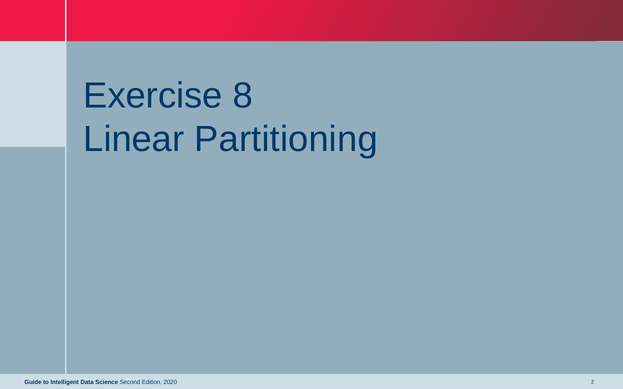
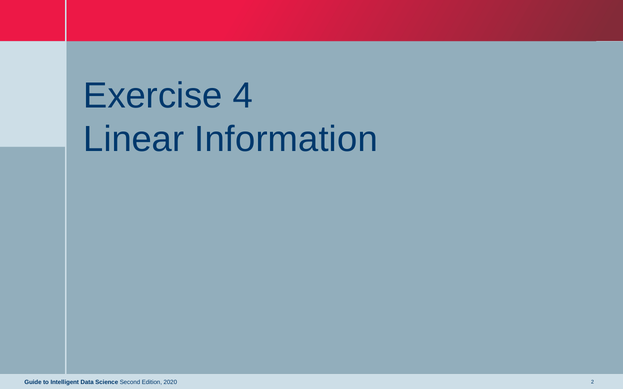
8: 8 -> 4 (243, 96)
Partitioning: Partitioning -> Information (286, 139)
